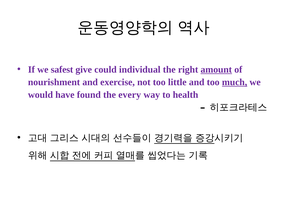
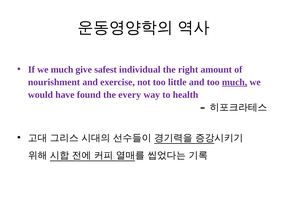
we safest: safest -> much (62, 70)
could: could -> safest (106, 70)
amount underline: present -> none (216, 70)
